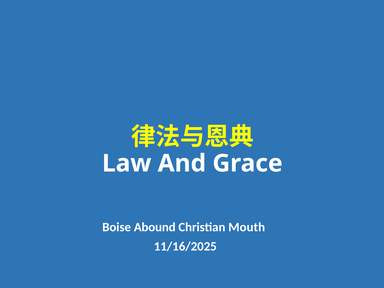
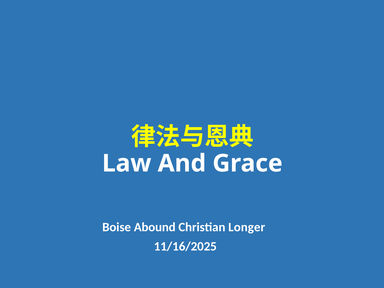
Mouth: Mouth -> Longer (247, 227)
